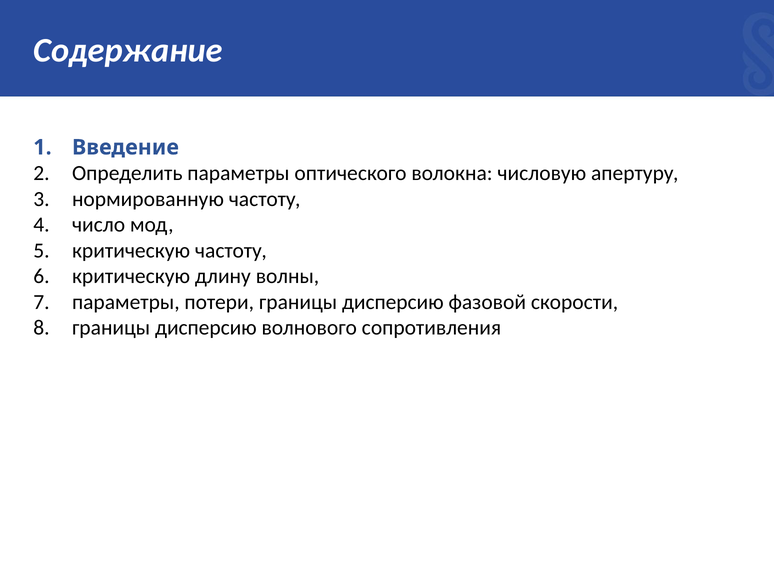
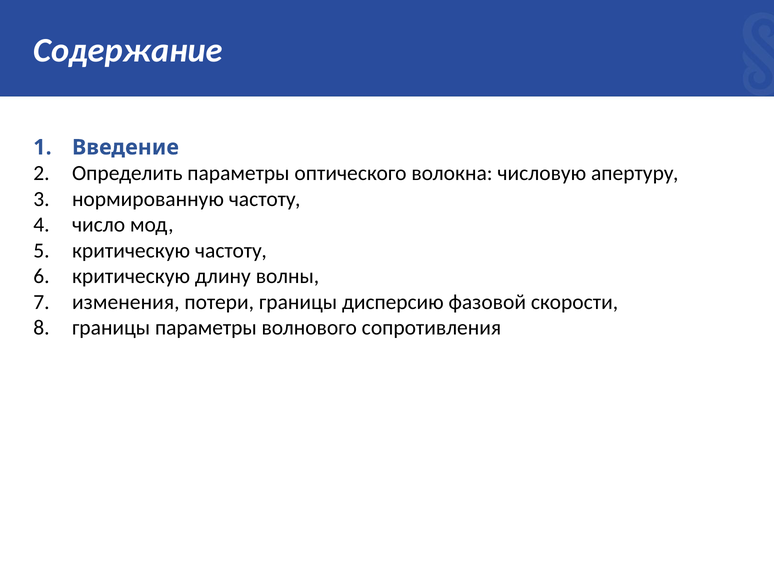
параметры: параметры -> изменения (126, 302)
дисперсию: дисперсию -> параметры (206, 328)
